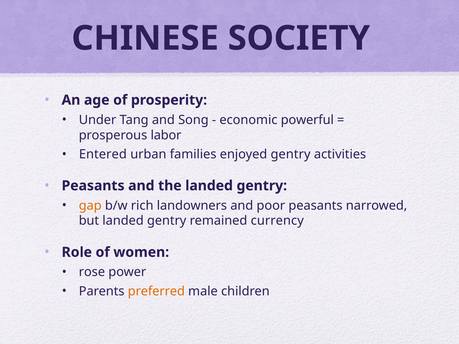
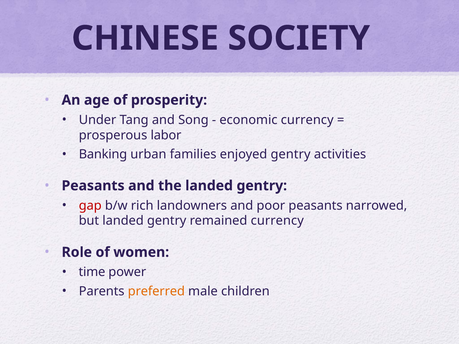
economic powerful: powerful -> currency (307, 120)
Entered: Entered -> Banking (103, 154)
gap colour: orange -> red (90, 206)
rose: rose -> time (92, 272)
